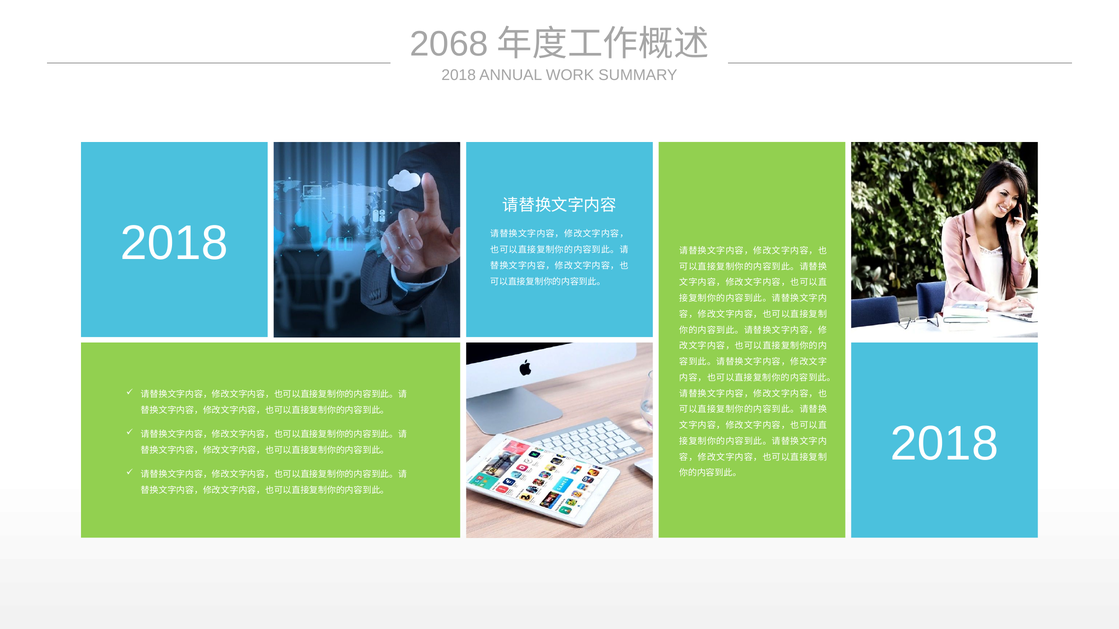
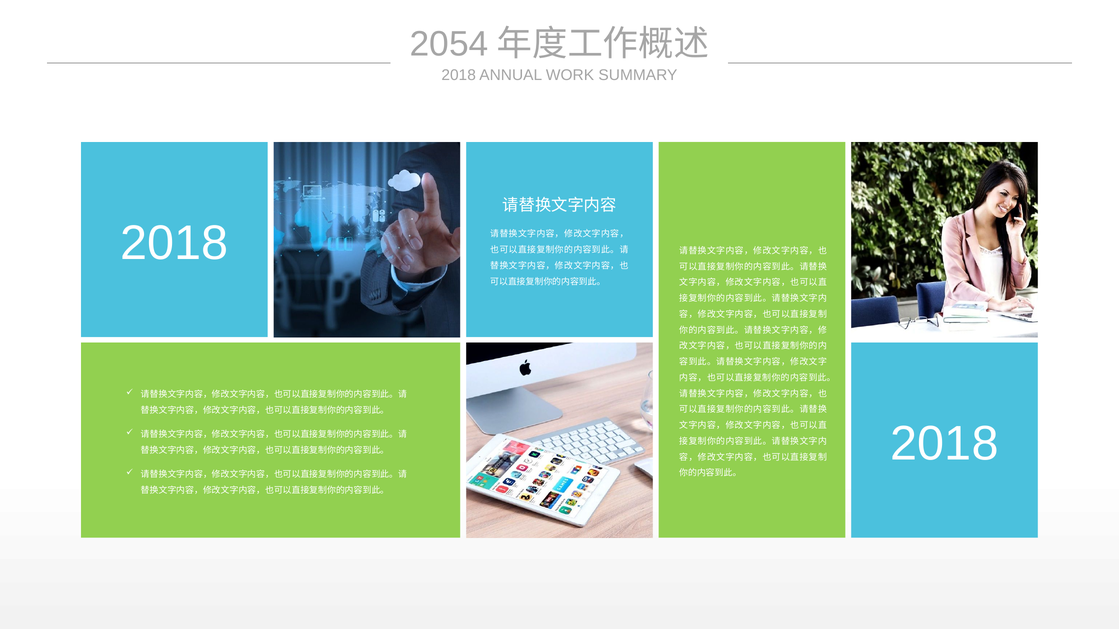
2068: 2068 -> 2054 (449, 44)
